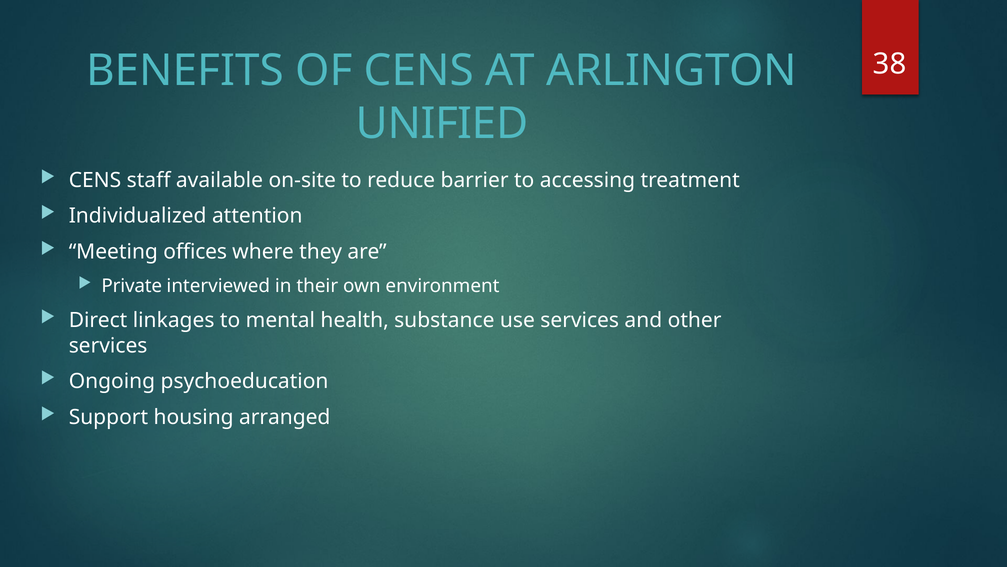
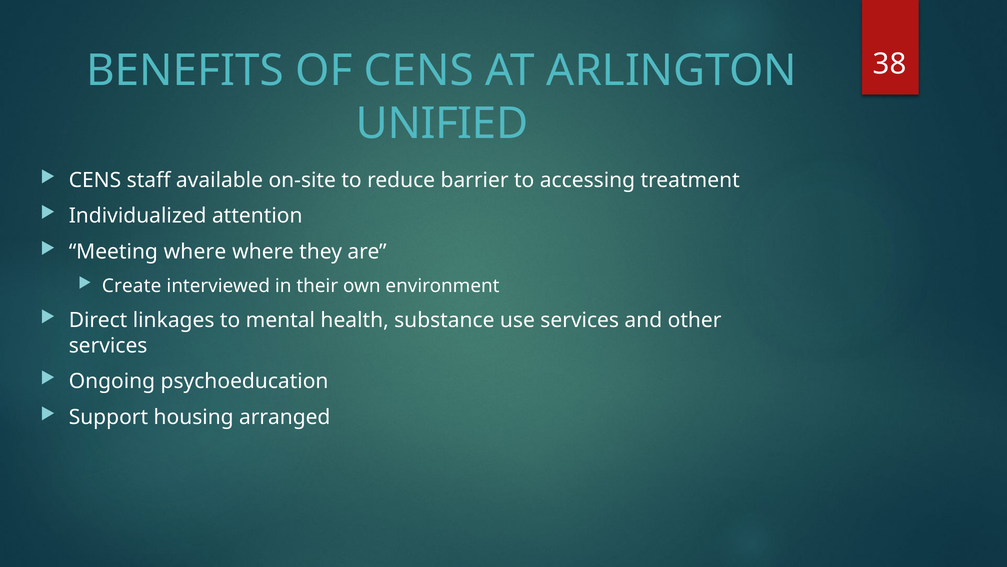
Meeting offices: offices -> where (195, 251)
Private: Private -> Create (132, 286)
